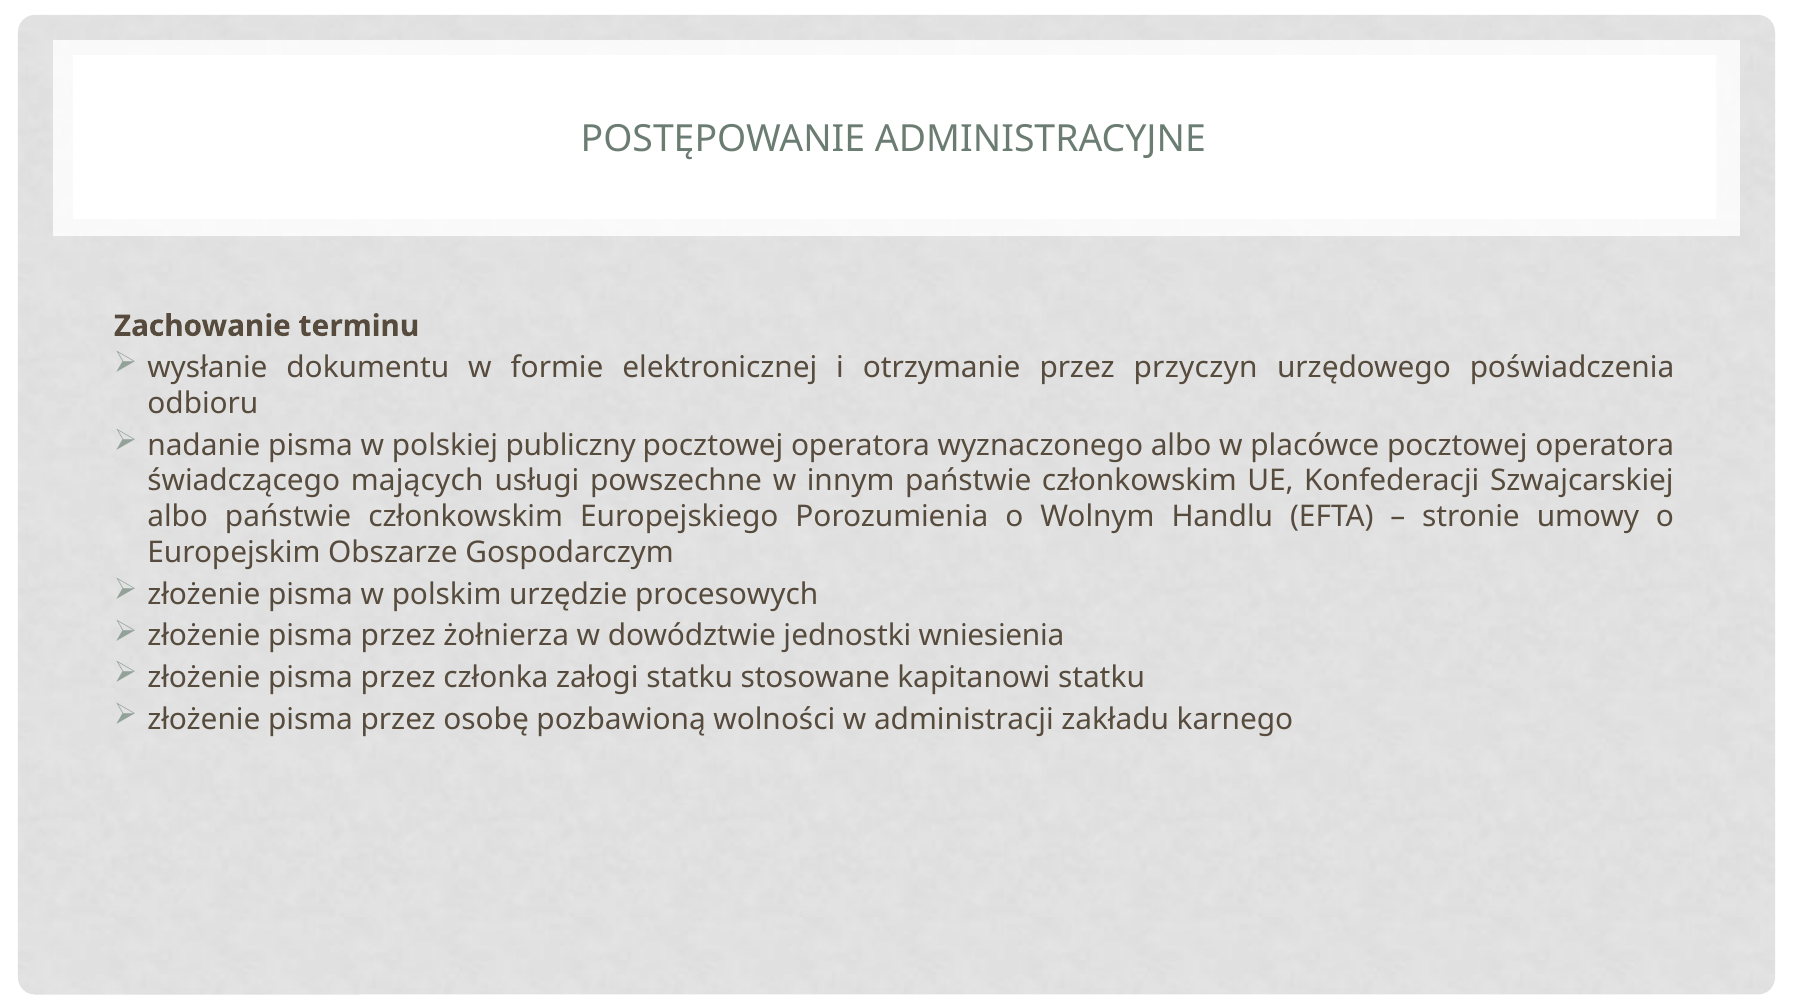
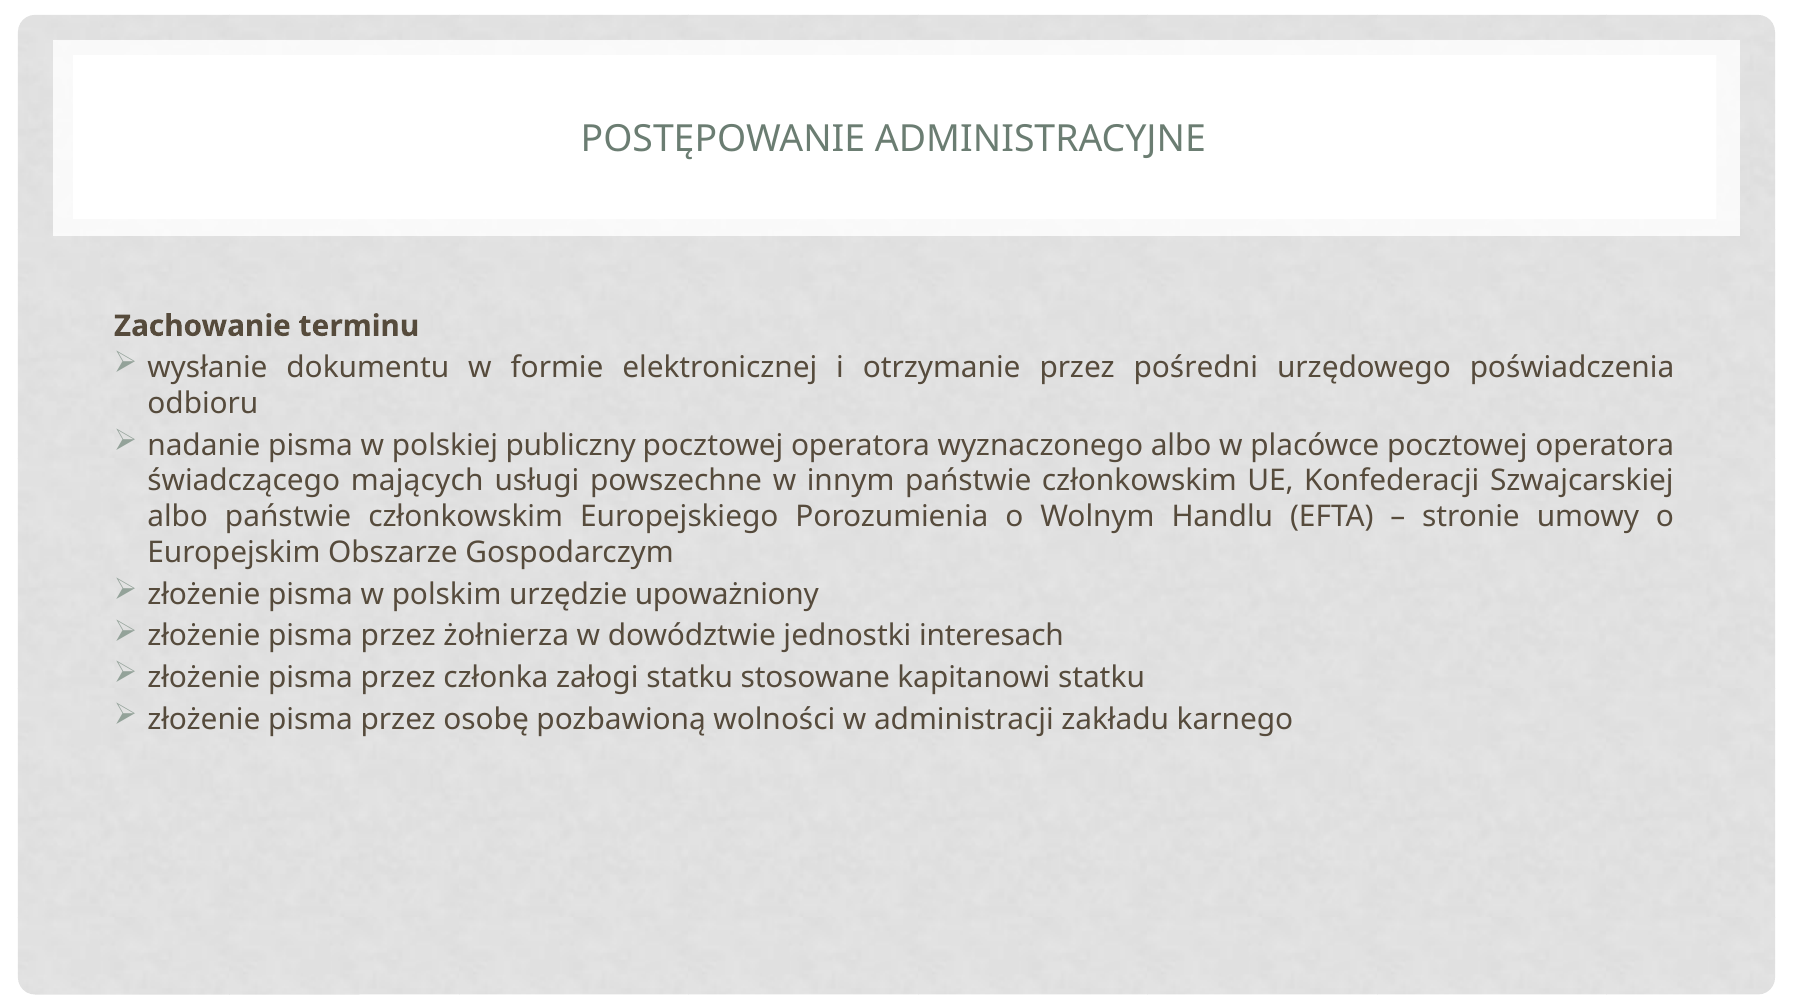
przyczyn: przyczyn -> pośredni (1196, 368)
procesowych: procesowych -> upoważniony (727, 595)
wniesienia: wniesienia -> interesach (991, 636)
